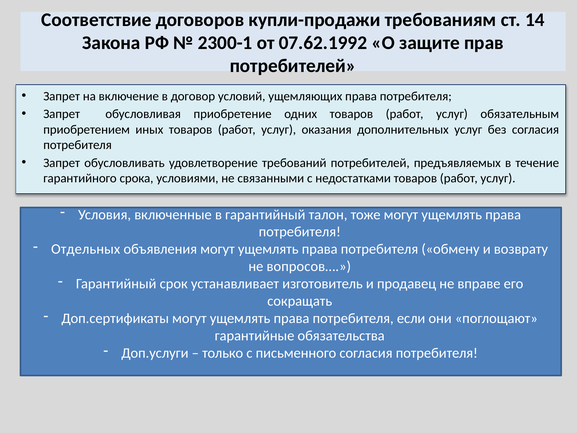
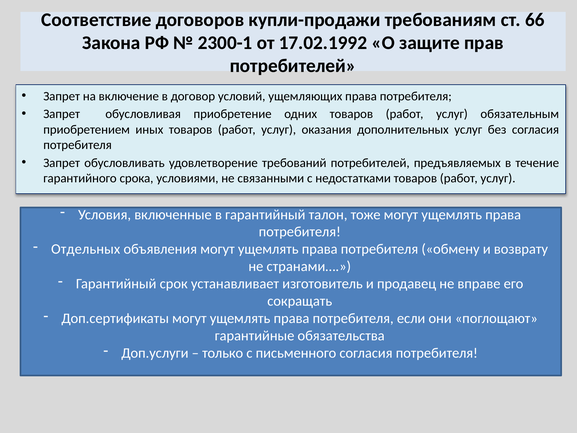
14: 14 -> 66 (535, 20)
07.62.1992: 07.62.1992 -> 17.02.1992 (323, 43)
вопросов…: вопросов… -> странами… (309, 266)
